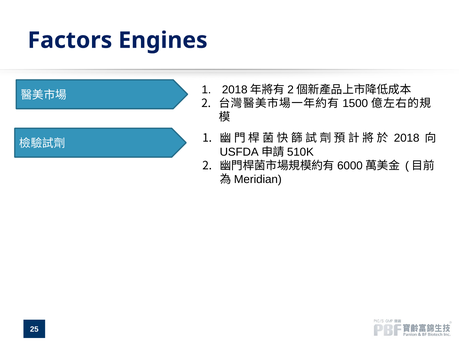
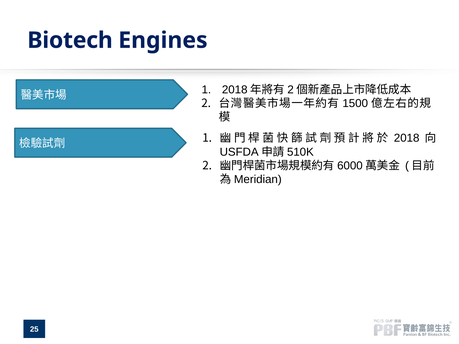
Factors: Factors -> Biotech (70, 40)
